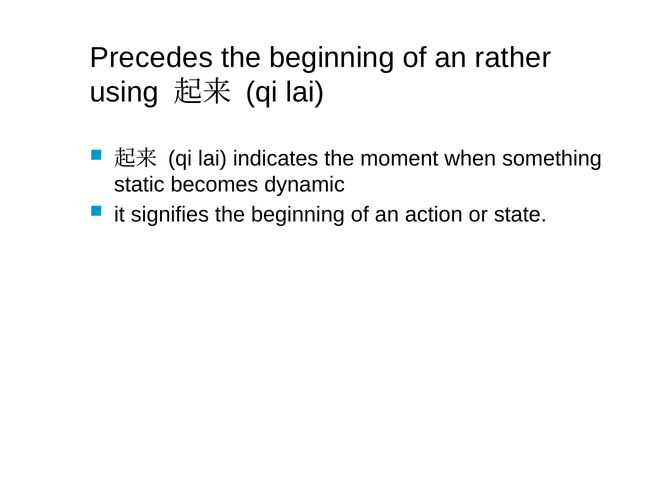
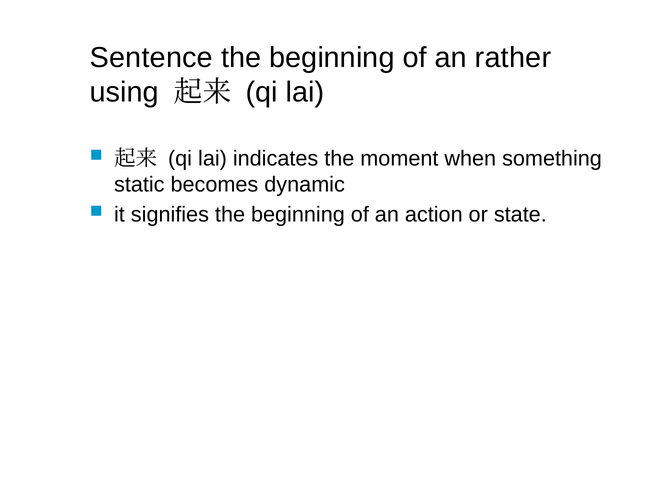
Precedes: Precedes -> Sentence (151, 58)
